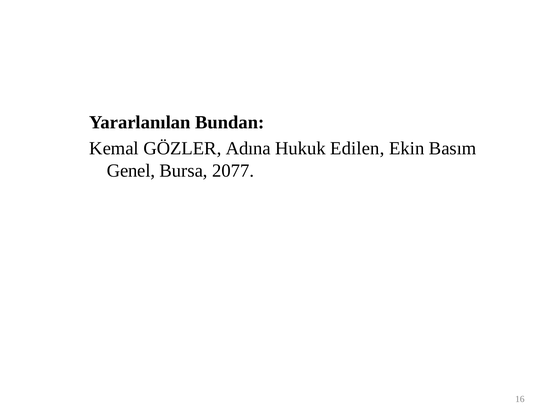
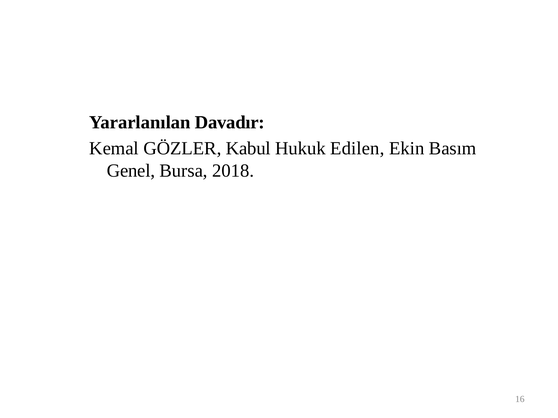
Bundan: Bundan -> Davadır (230, 122)
Adına: Adına -> Kabul (248, 148)
2077: 2077 -> 2018 (233, 171)
